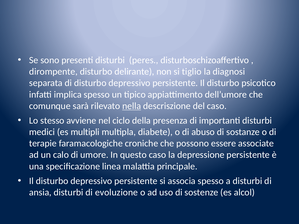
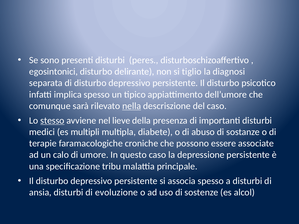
dirompente: dirompente -> egosintonici (53, 72)
stesso underline: none -> present (52, 121)
ciclo: ciclo -> lieve (121, 121)
linea: linea -> tribu (111, 166)
